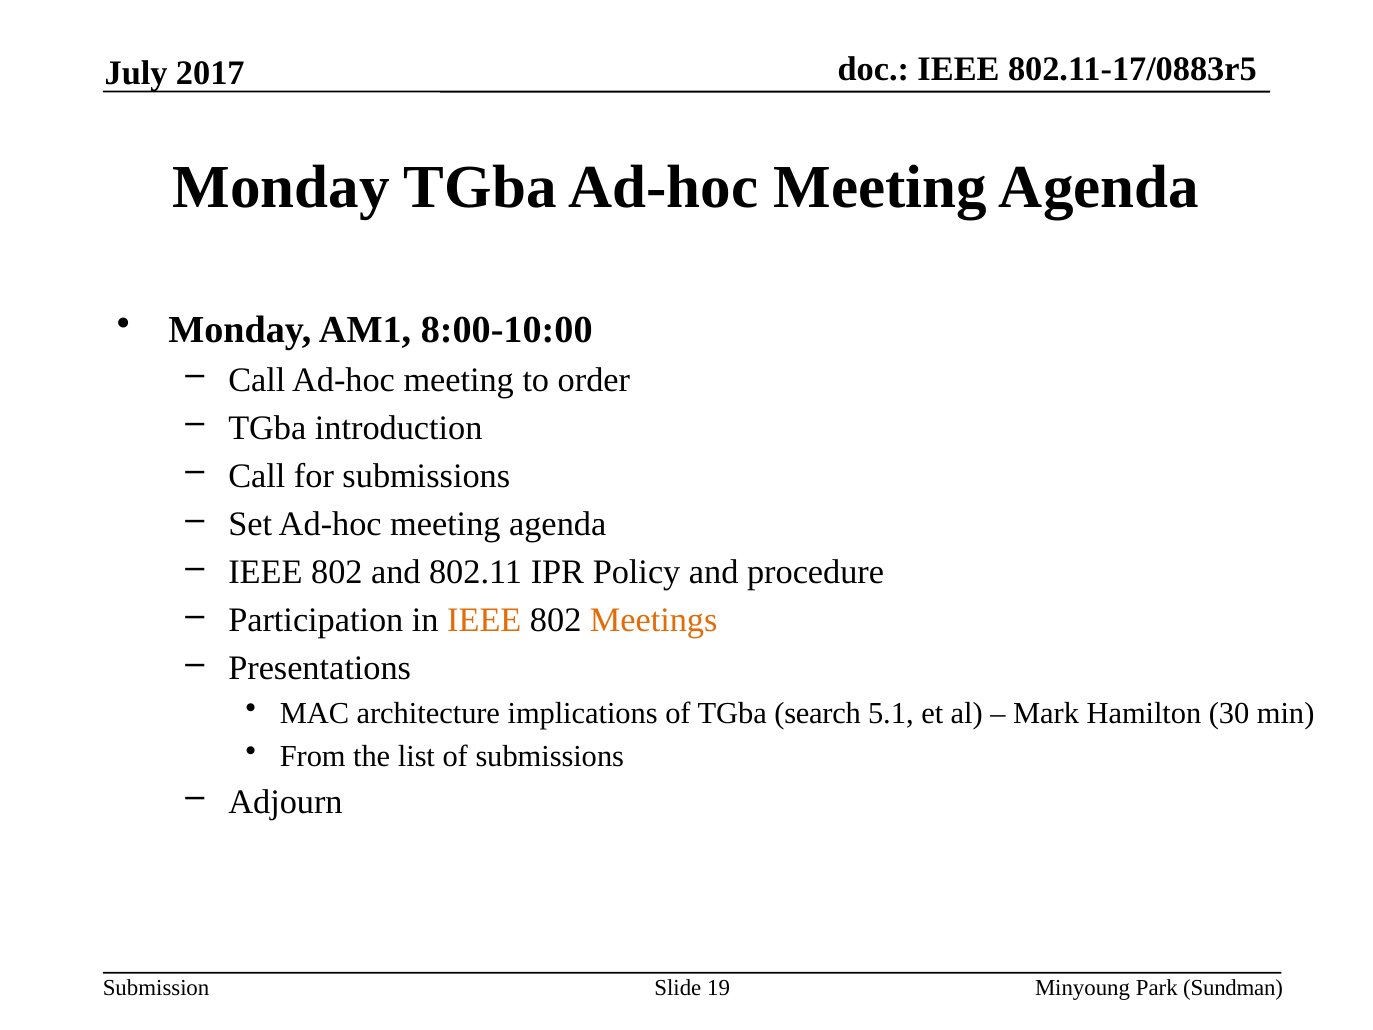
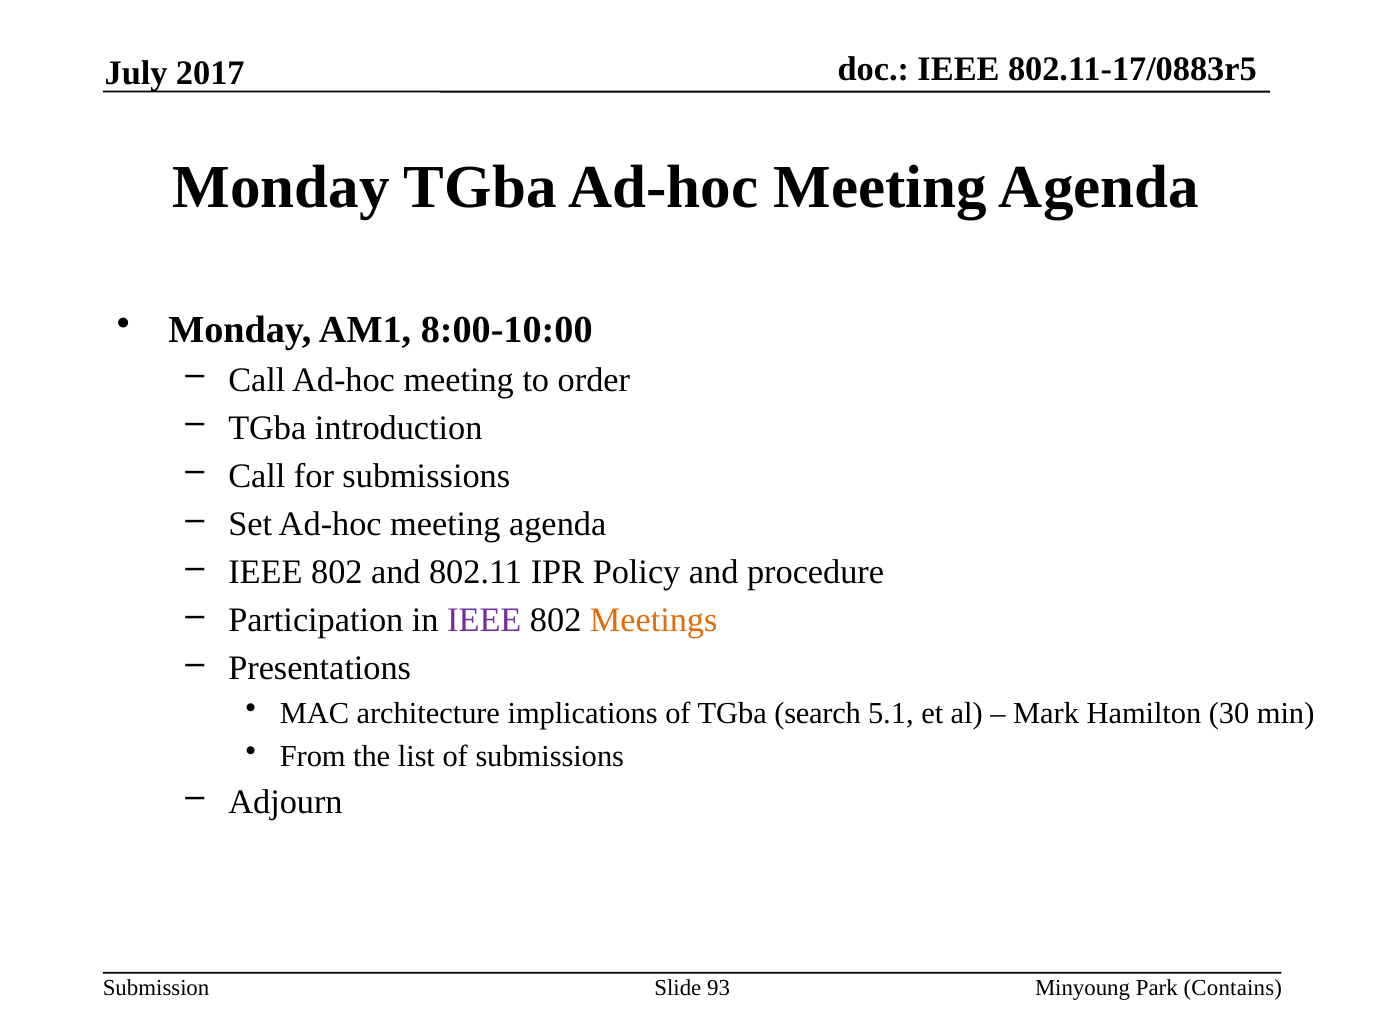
IEEE colour: orange -> purple (484, 620)
19: 19 -> 93 (719, 988)
Sundman: Sundman -> Contains (1233, 988)
